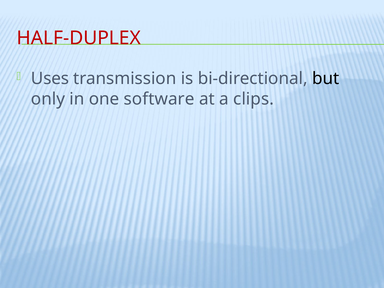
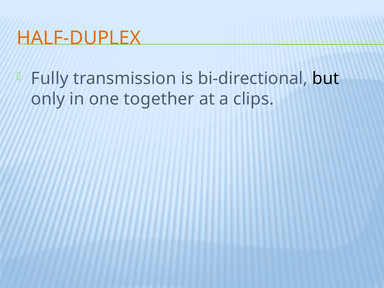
HALF-DUPLEX colour: red -> orange (79, 38)
Uses: Uses -> Fully (50, 79)
software: software -> together (159, 99)
